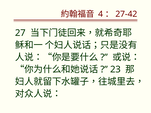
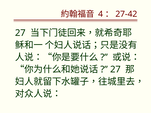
23: 23 -> 27 (115, 70)
